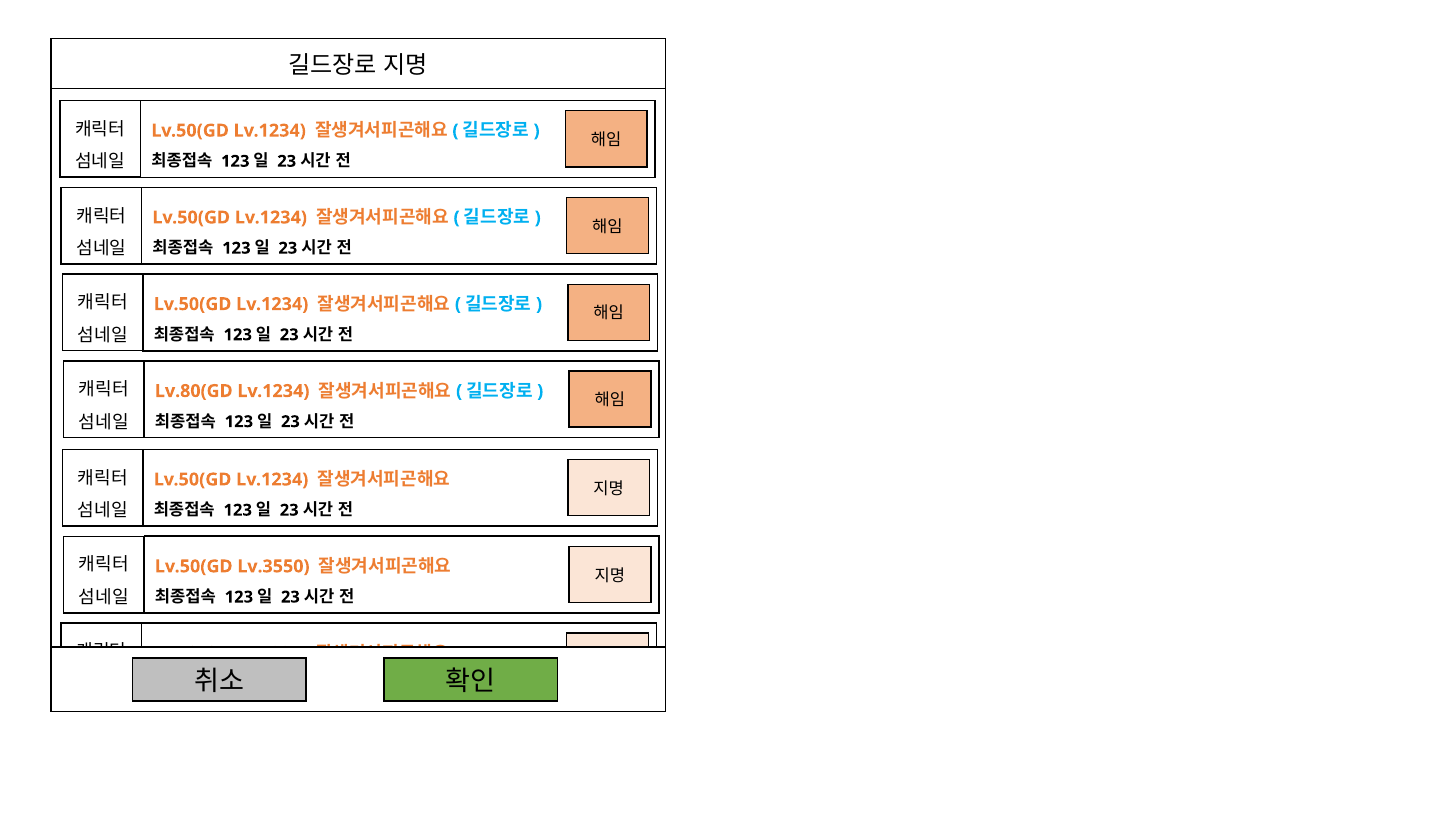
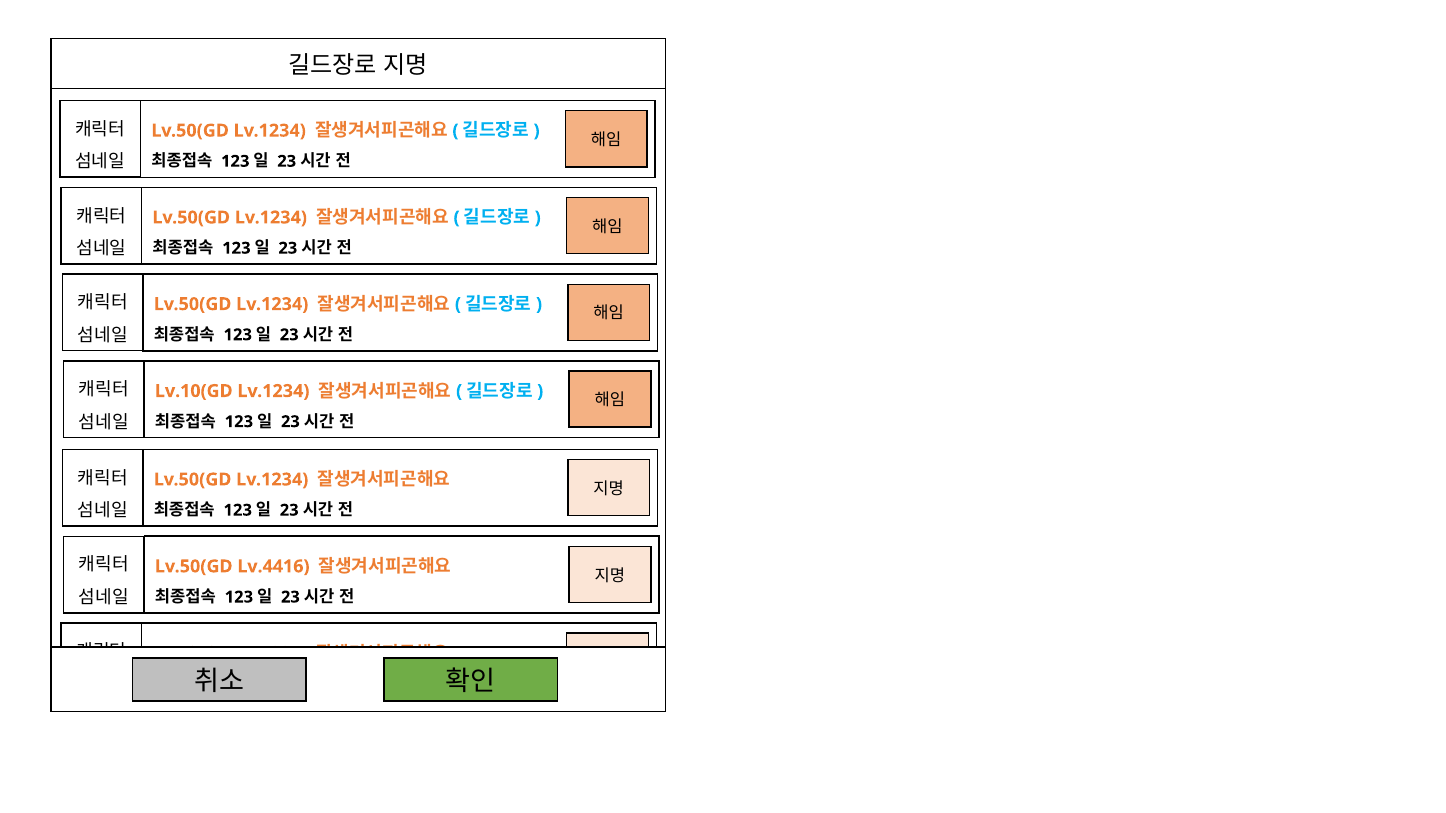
Lv.80(GD: Lv.80(GD -> Lv.10(GD (194, 391)
Lv.3550: Lv.3550 -> Lv.4416 (273, 567)
